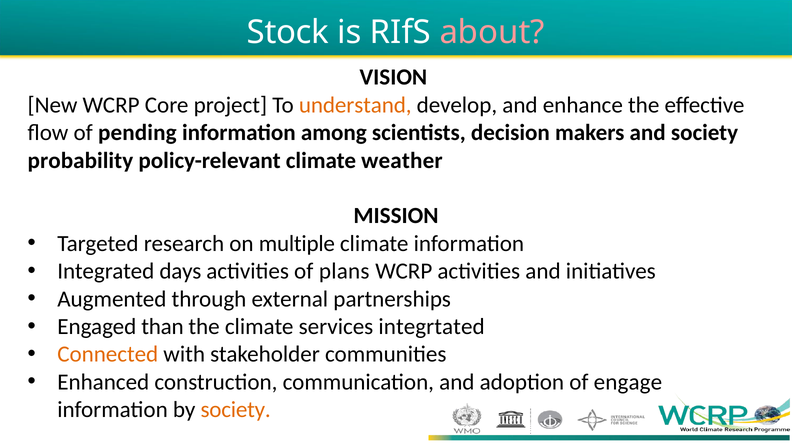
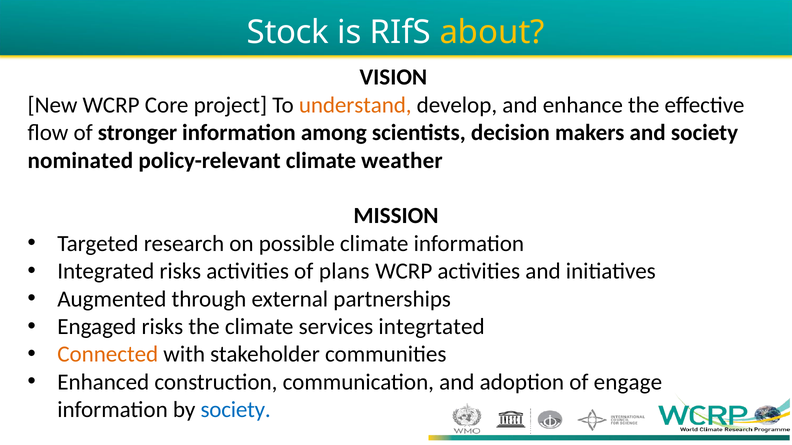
about colour: pink -> yellow (492, 33)
pending: pending -> stronger (138, 133)
probability: probability -> nominated (80, 161)
multiple: multiple -> possible (297, 244)
Integrated days: days -> risks (180, 272)
Engaged than: than -> risks (162, 327)
society colour: orange -> blue (236, 410)
